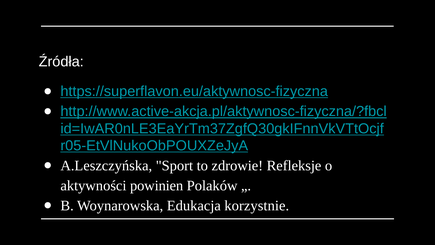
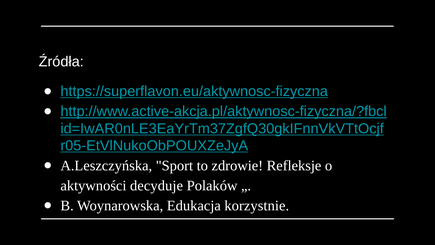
powinien: powinien -> decyduje (157, 185)
